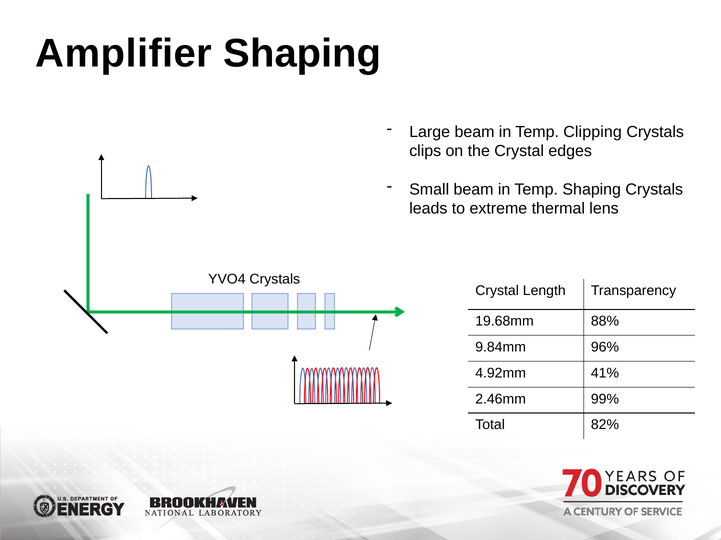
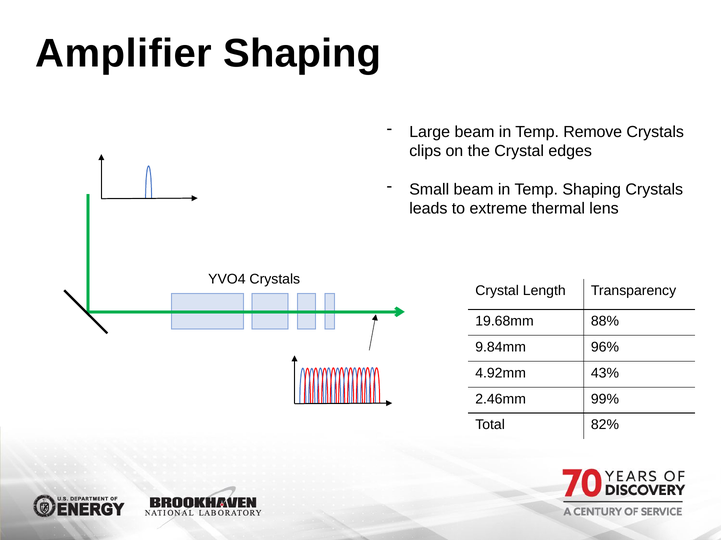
Clipping: Clipping -> Remove (593, 132)
41%: 41% -> 43% (605, 373)
